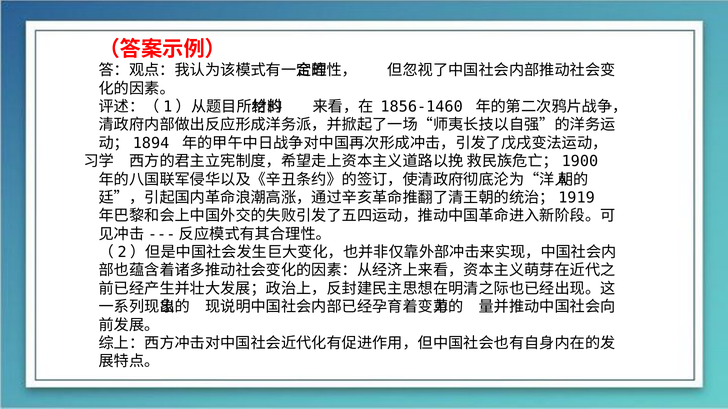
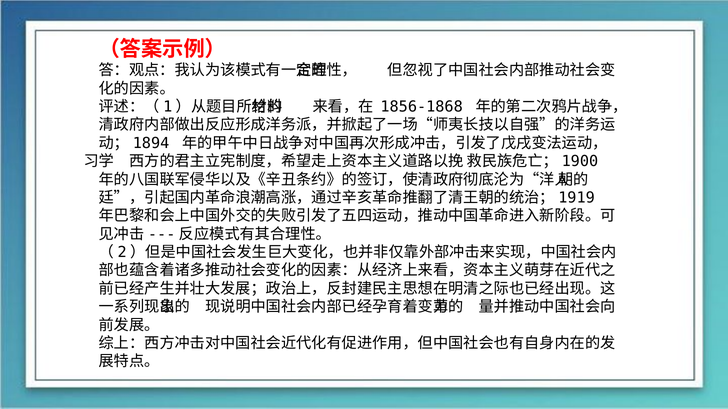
1856-1460: 1856-1460 -> 1856-1868 (422, 107)
